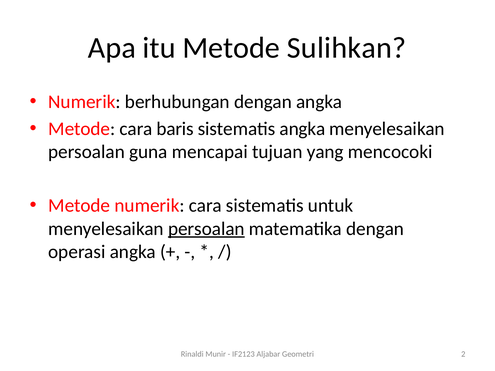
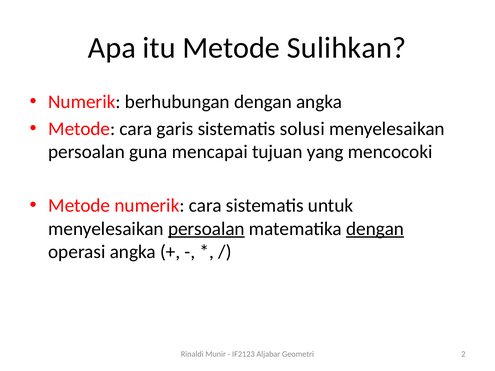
baris: baris -> garis (175, 129)
sistematis angka: angka -> solusi (302, 129)
dengan underline: none -> present (375, 229)
